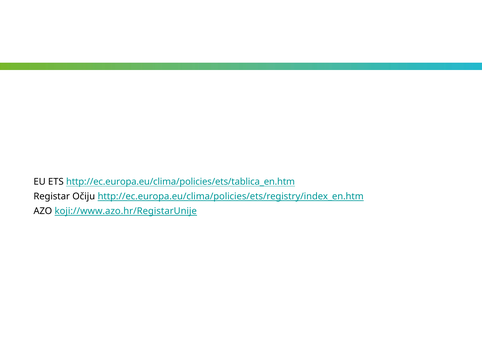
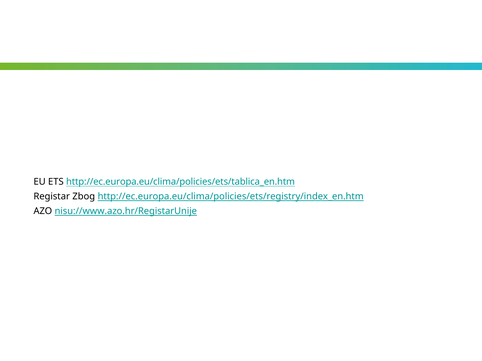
Očiju: Očiju -> Zbog (84, 197)
koji://www.azo.hr/RegistarUnije: koji://www.azo.hr/RegistarUnije -> nisu://www.azo.hr/RegistarUnije (126, 211)
